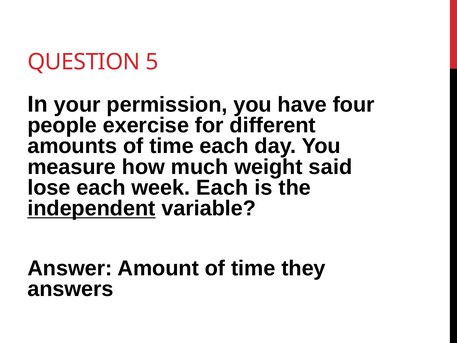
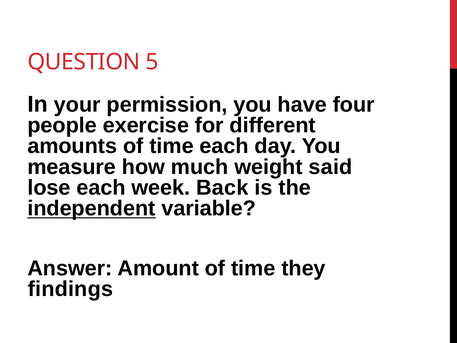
week Each: Each -> Back (222, 188)
answers: answers -> findings (70, 289)
